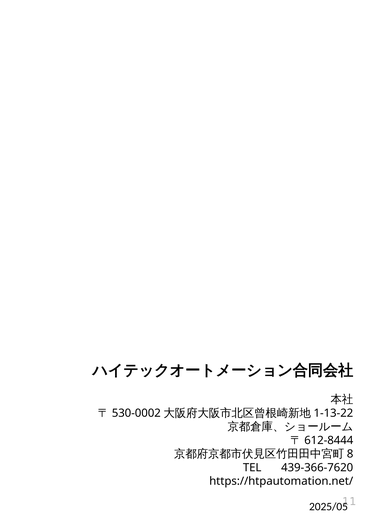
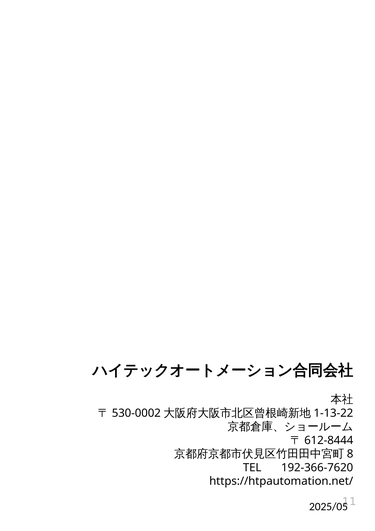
439-366-7620: 439-366-7620 -> 192-366-7620 (317, 467)
